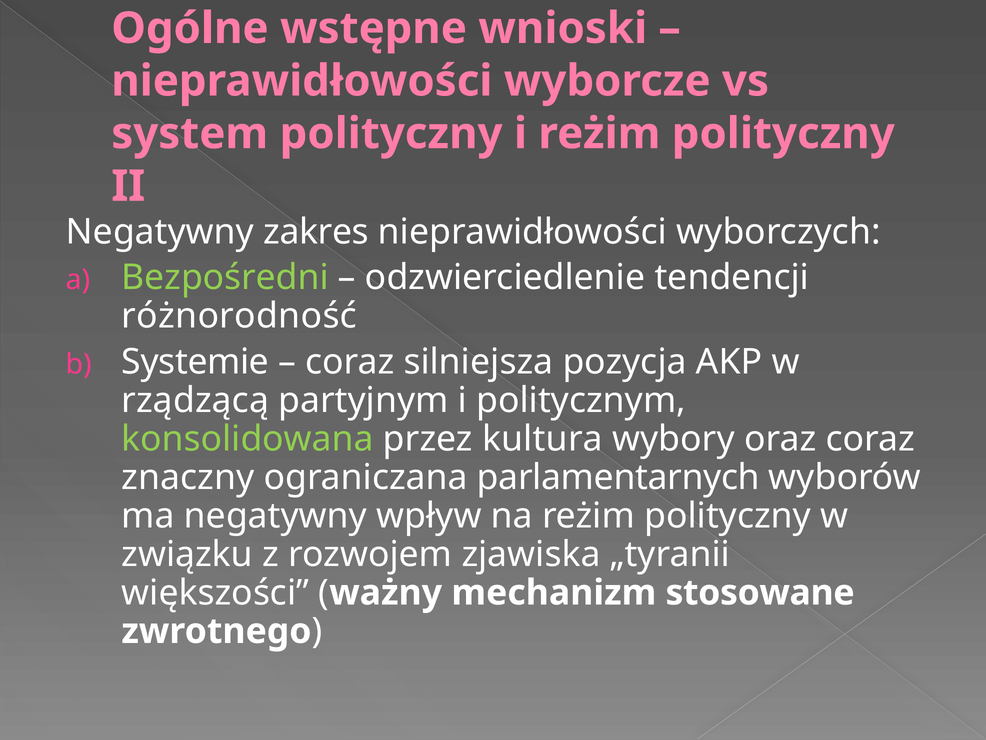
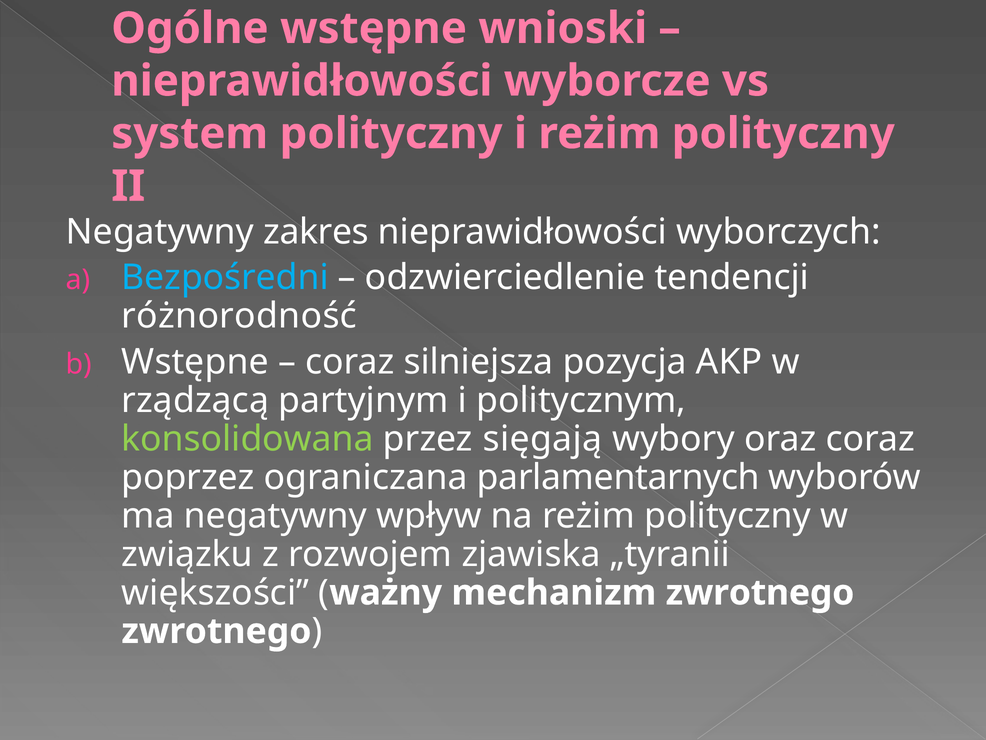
Bezpośredni colour: light green -> light blue (225, 278)
Systemie: Systemie -> Wstępne (195, 362)
kultura: kultura -> sięgają (542, 439)
znaczny: znaczny -> poprzez (188, 477)
mechanizm stosowane: stosowane -> zwrotnego (760, 592)
